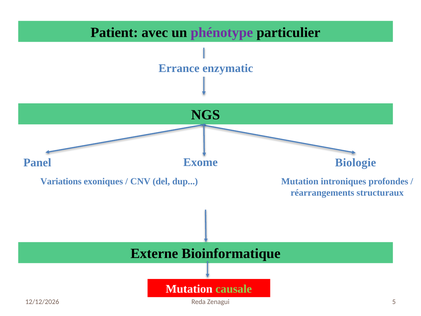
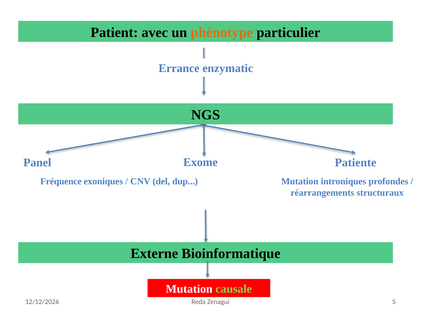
phénotype colour: purple -> orange (222, 32)
Biologie: Biologie -> Patiente (356, 163)
Variations: Variations -> Fréquence (61, 181)
